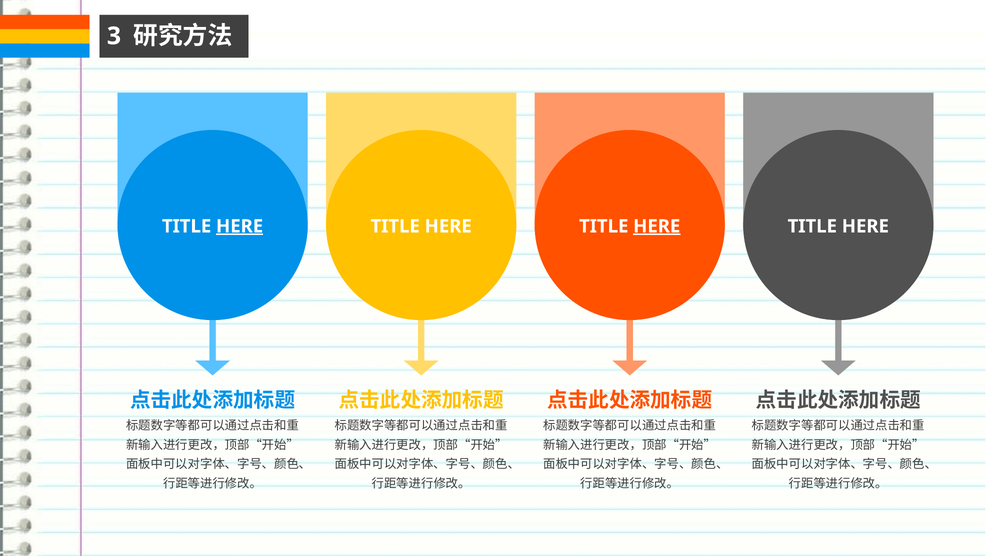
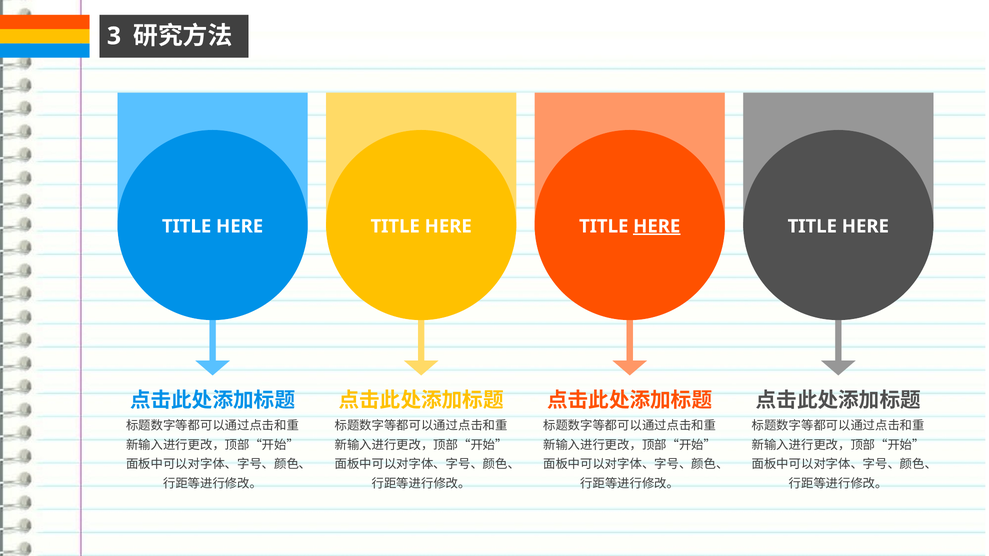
HERE underline: present -> none (240, 226)
